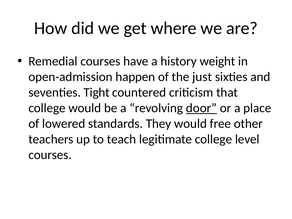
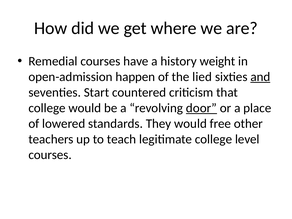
just: just -> lied (202, 77)
and underline: none -> present (260, 77)
Tight: Tight -> Start (97, 92)
